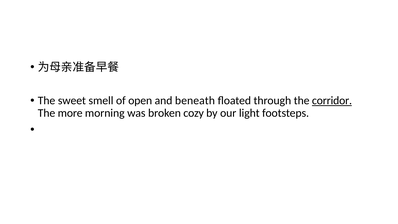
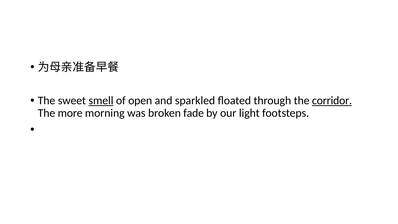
smell underline: none -> present (101, 101)
beneath: beneath -> sparkled (195, 101)
cozy: cozy -> fade (194, 113)
